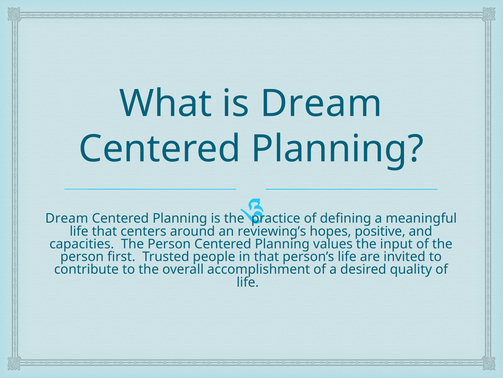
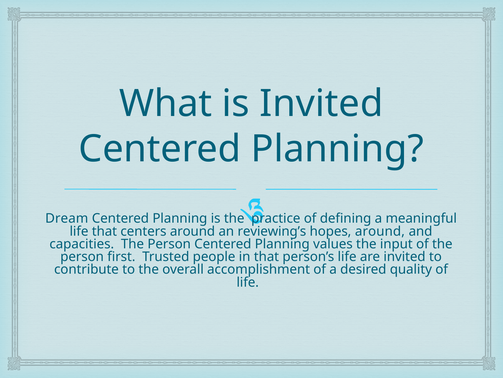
is Dream: Dream -> Invited (321, 104)
hopes positive: positive -> around (380, 231)
